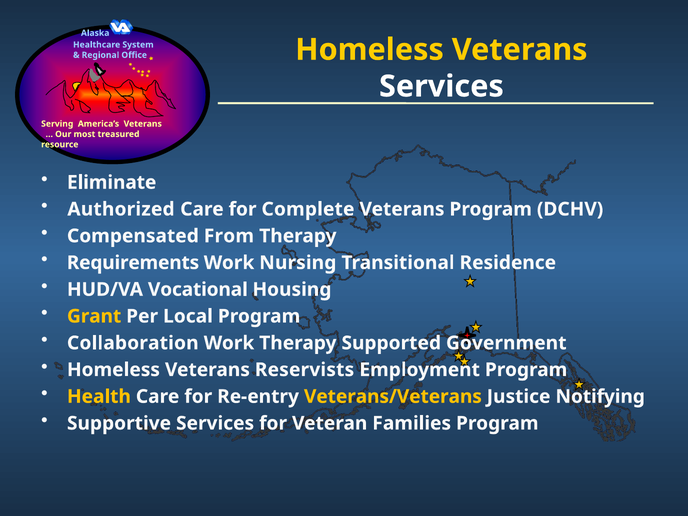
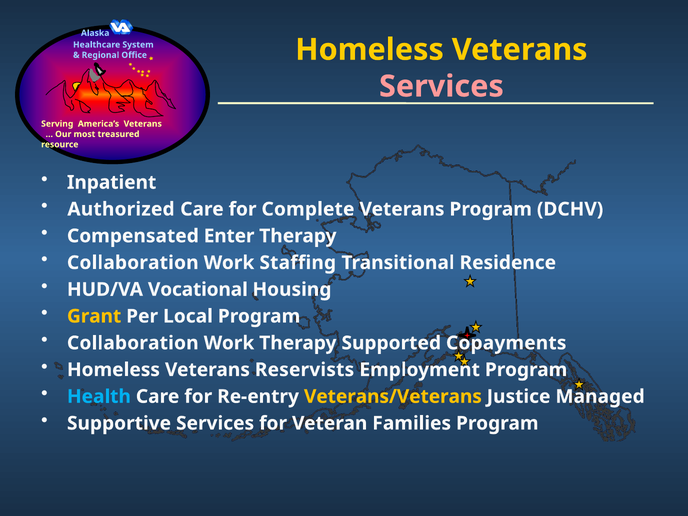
Services colour: white -> pink (441, 86)
Eliminate: Eliminate -> Inpatient (112, 182)
From: From -> Enter (229, 236)
Requirements: Requirements -> Collaboration (133, 263)
Nursing: Nursing -> Staffing (298, 263)
Government: Government -> Copayments (506, 343)
Health colour: yellow -> light blue (99, 397)
Notifying: Notifying -> Managed (600, 397)
